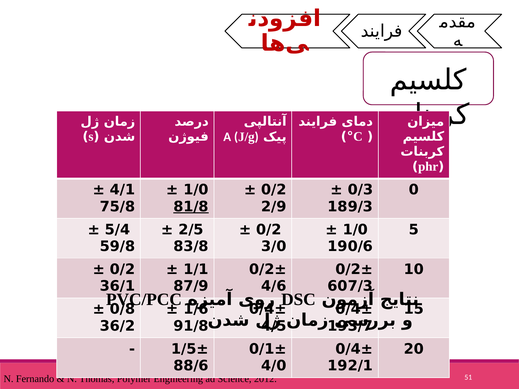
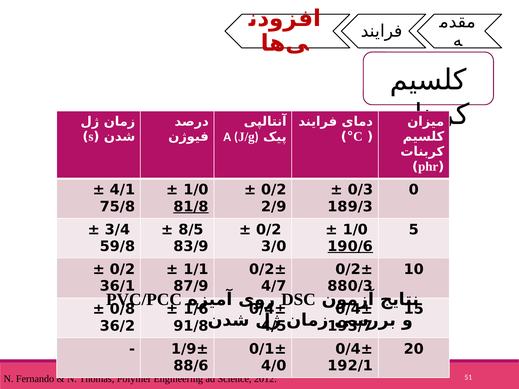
5/4: 5/4 -> 3/4 (117, 230)
2/5: 2/5 -> 8/5 (191, 230)
83/8: 83/8 -> 83/9 (191, 247)
190/6 underline: none -> present (350, 247)
4/6: 4/6 -> 4/7 (274, 286)
607/3: 607/3 -> 880/3 (350, 286)
1/5±: 1/5± -> 1/9± (190, 349)
